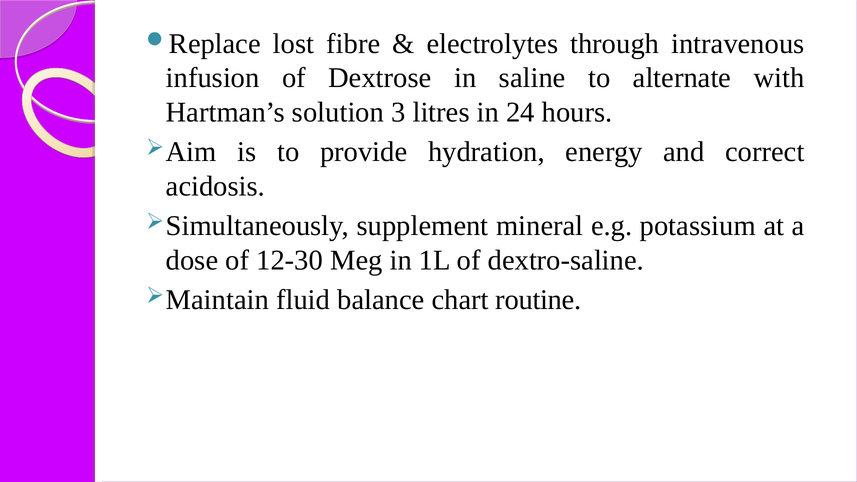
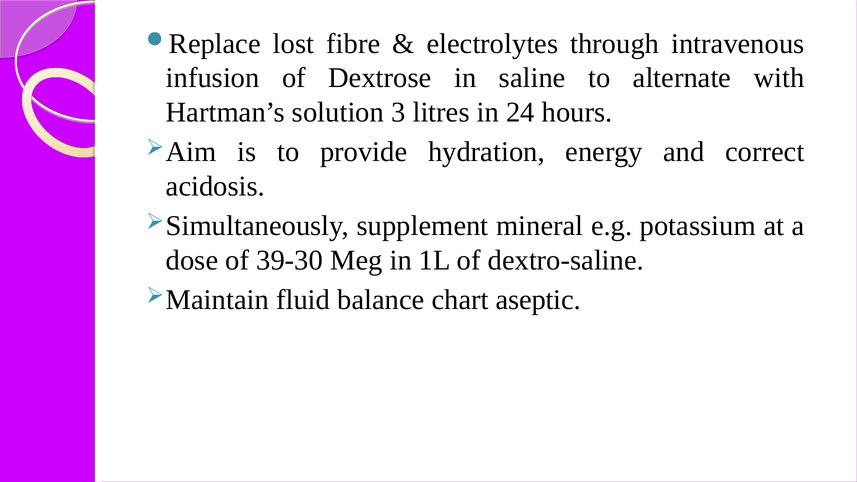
12-30: 12-30 -> 39-30 (290, 260)
routine: routine -> aseptic (538, 300)
